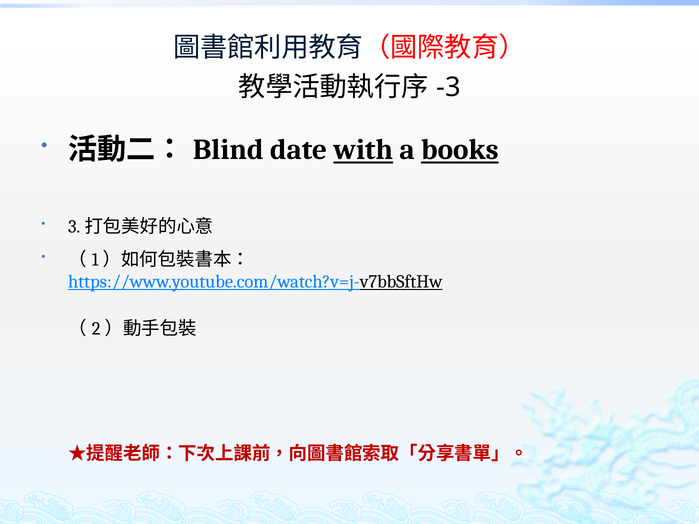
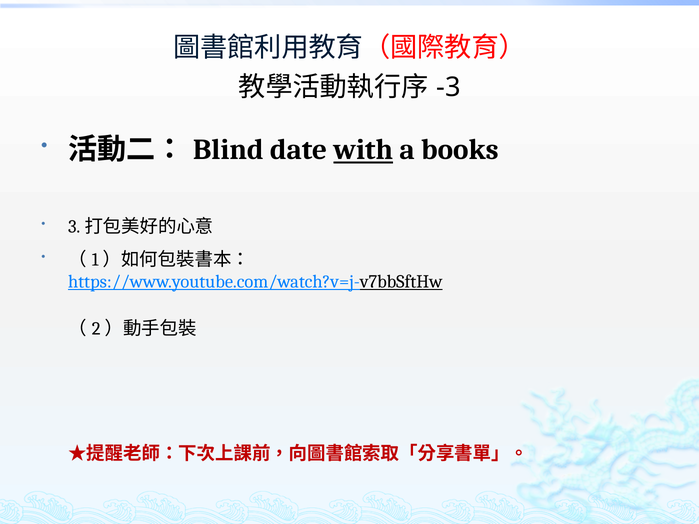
books underline: present -> none (460, 150)
